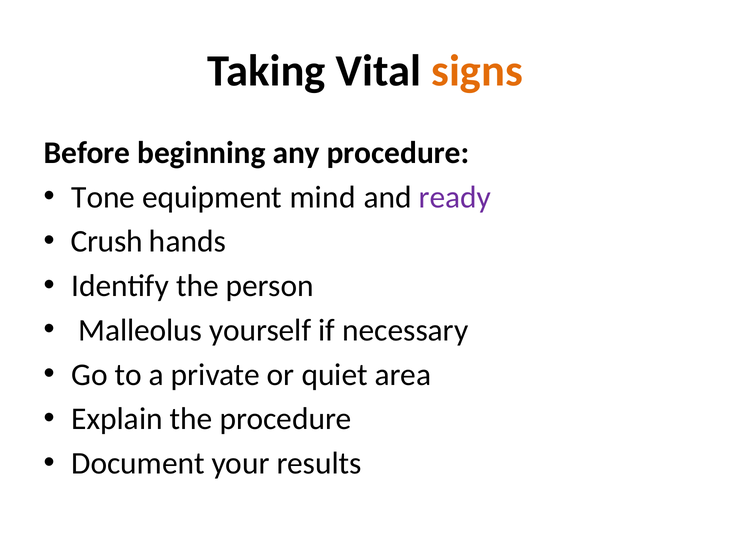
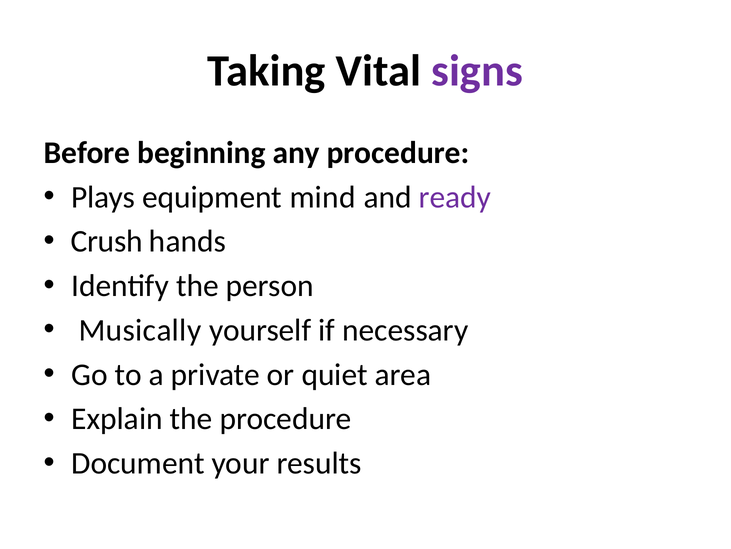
signs colour: orange -> purple (477, 71)
Tone: Tone -> Plays (103, 197)
Malleolus: Malleolus -> Musically (140, 330)
